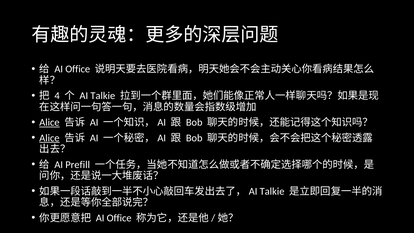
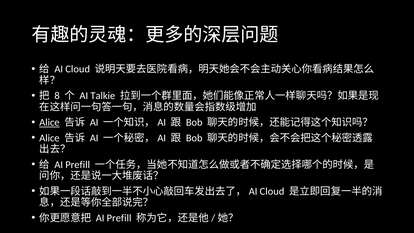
Office: Office -> Cloud (78, 69)
4: 4 -> 8 (57, 96)
Alice underline: present -> none (49, 138)
Talkie: Talkie -> Cloud (272, 191)
Office: Office -> Prefill (119, 218)
